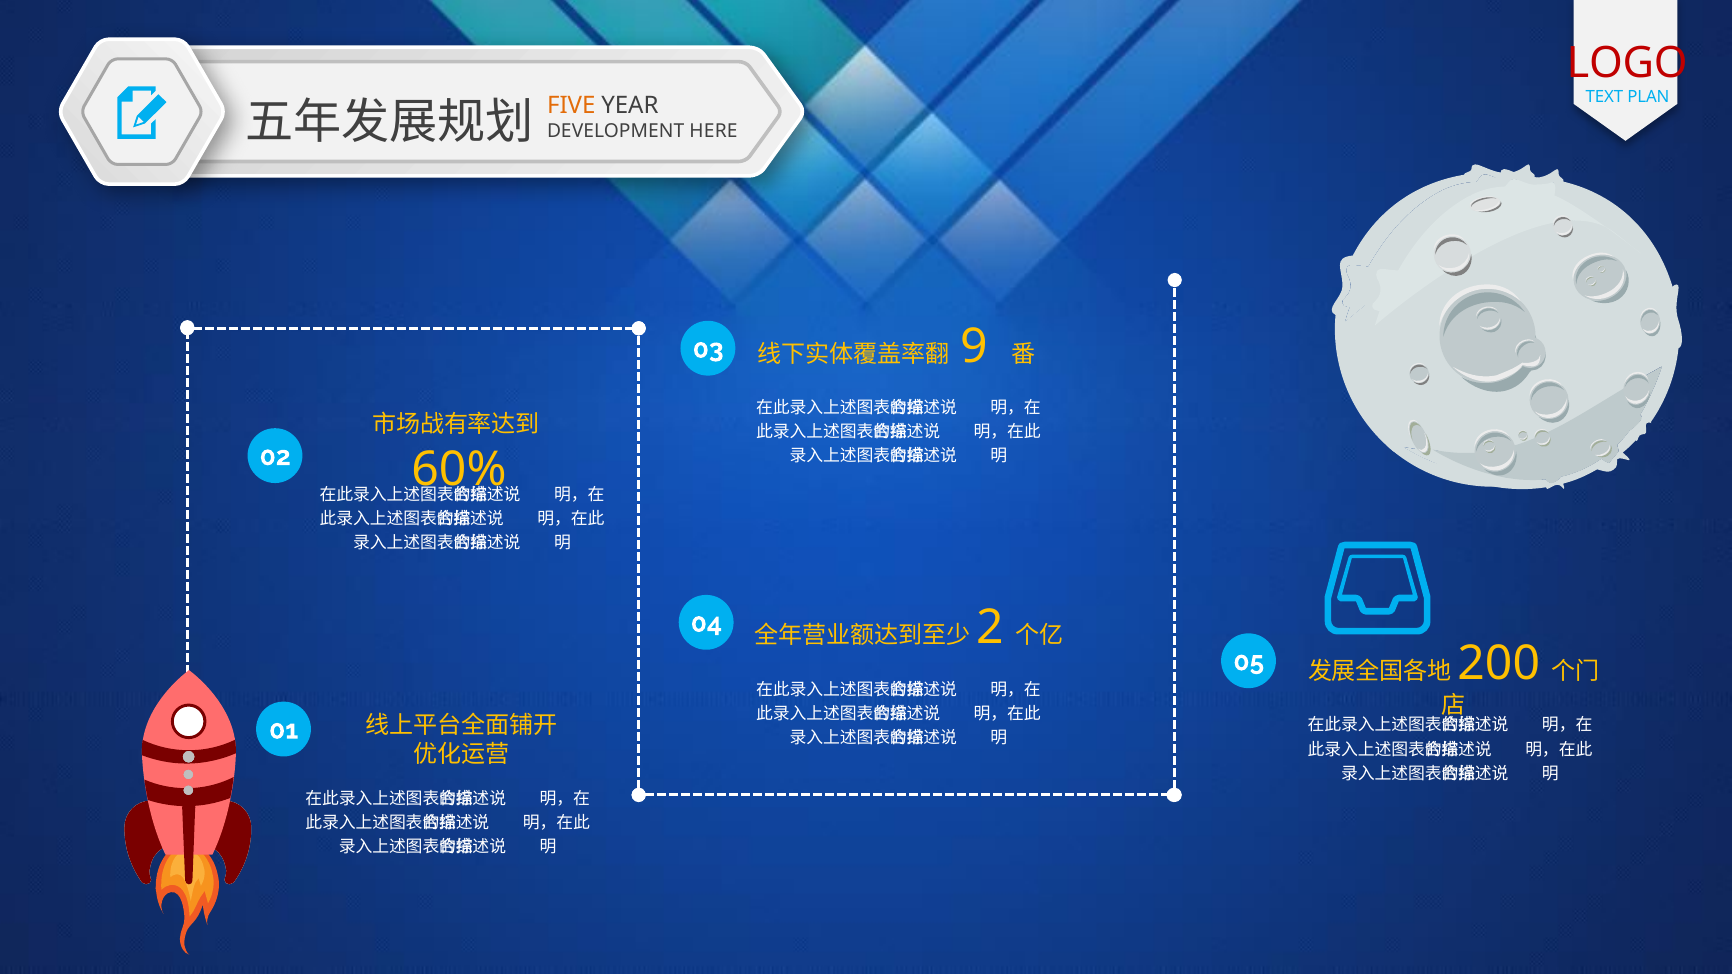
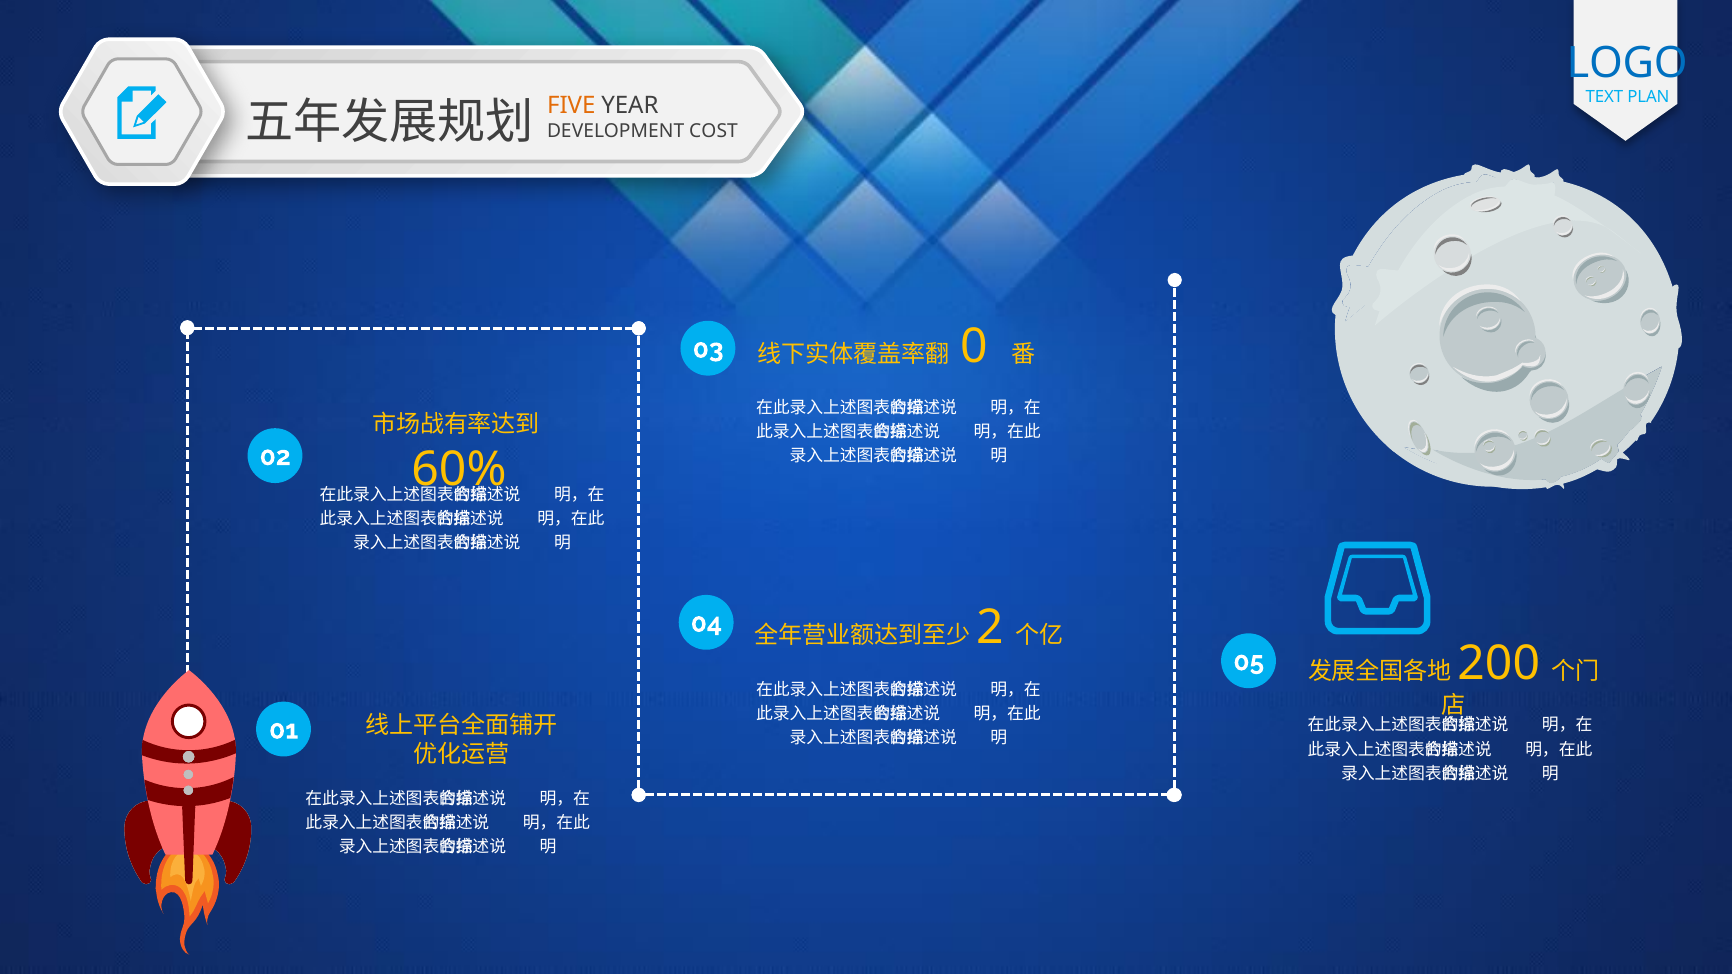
LOGO colour: red -> blue (1627, 63)
HERE: HERE -> COST (714, 131)
9: 9 -> 0 (974, 347)
